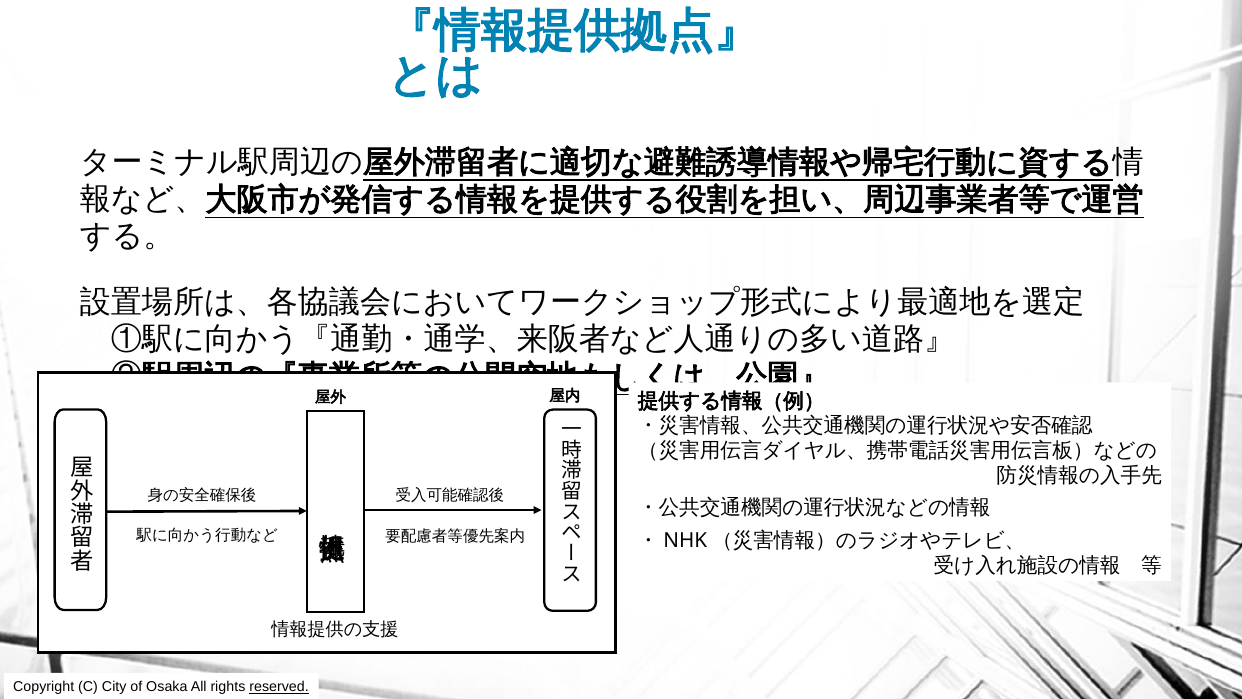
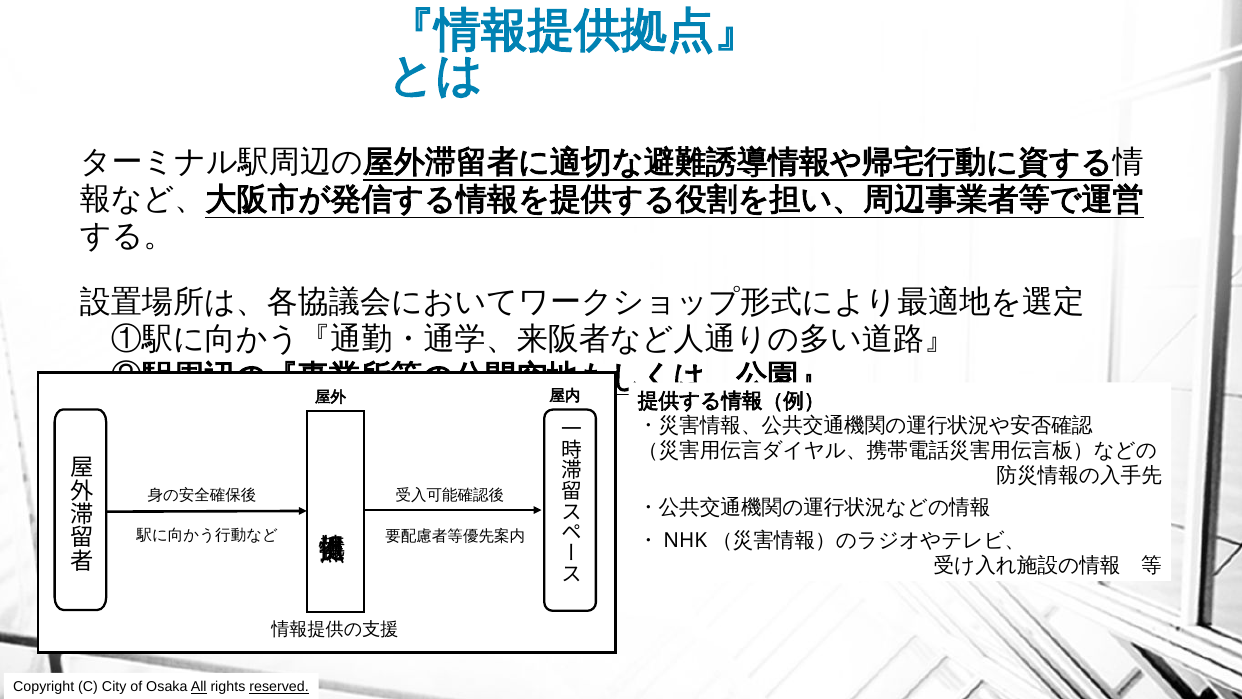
All underline: none -> present (199, 687)
